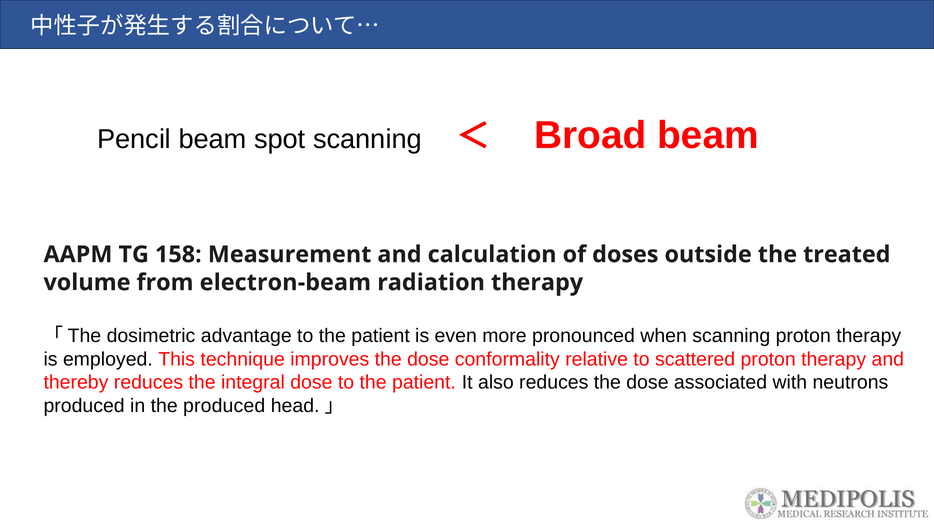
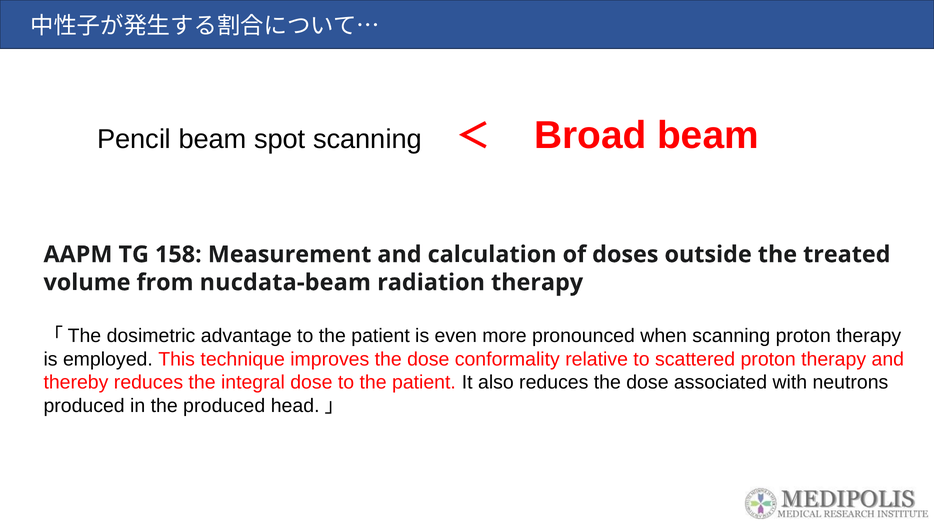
electron-beam: electron-beam -> nucdata-beam (285, 283)
